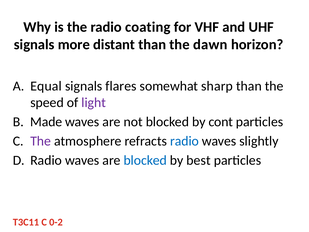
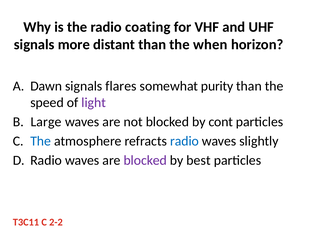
dawn: dawn -> when (210, 44)
Equal: Equal -> Dawn (46, 86)
sharp: sharp -> purity (217, 86)
Made: Made -> Large (46, 122)
The colour: purple -> blue (41, 141)
blocked colour: blue -> purple (145, 160)
0-2: 0-2 -> 2-2 (56, 222)
